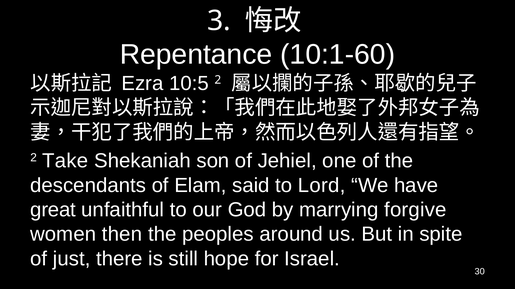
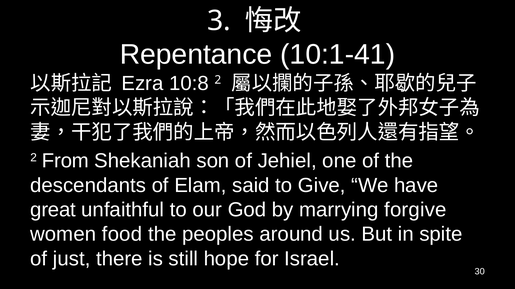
10:1-60: 10:1-60 -> 10:1-41 (338, 55)
10:5: 10:5 -> 10:8 (189, 84)
Take: Take -> From (65, 161)
Lord: Lord -> Give (322, 186)
then: then -> food (122, 235)
